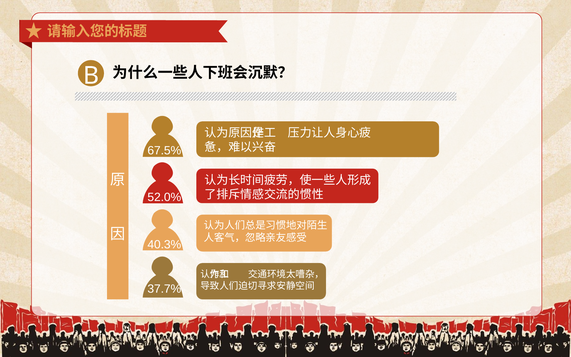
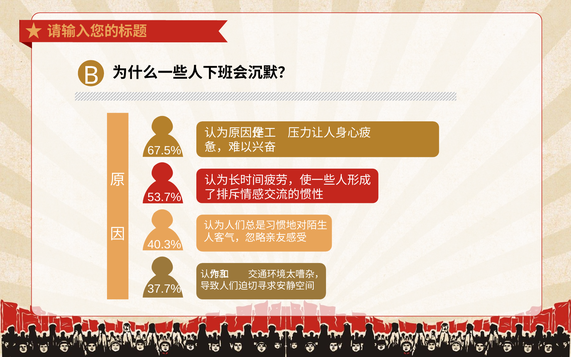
52.0%: 52.0% -> 53.7% (164, 197)
